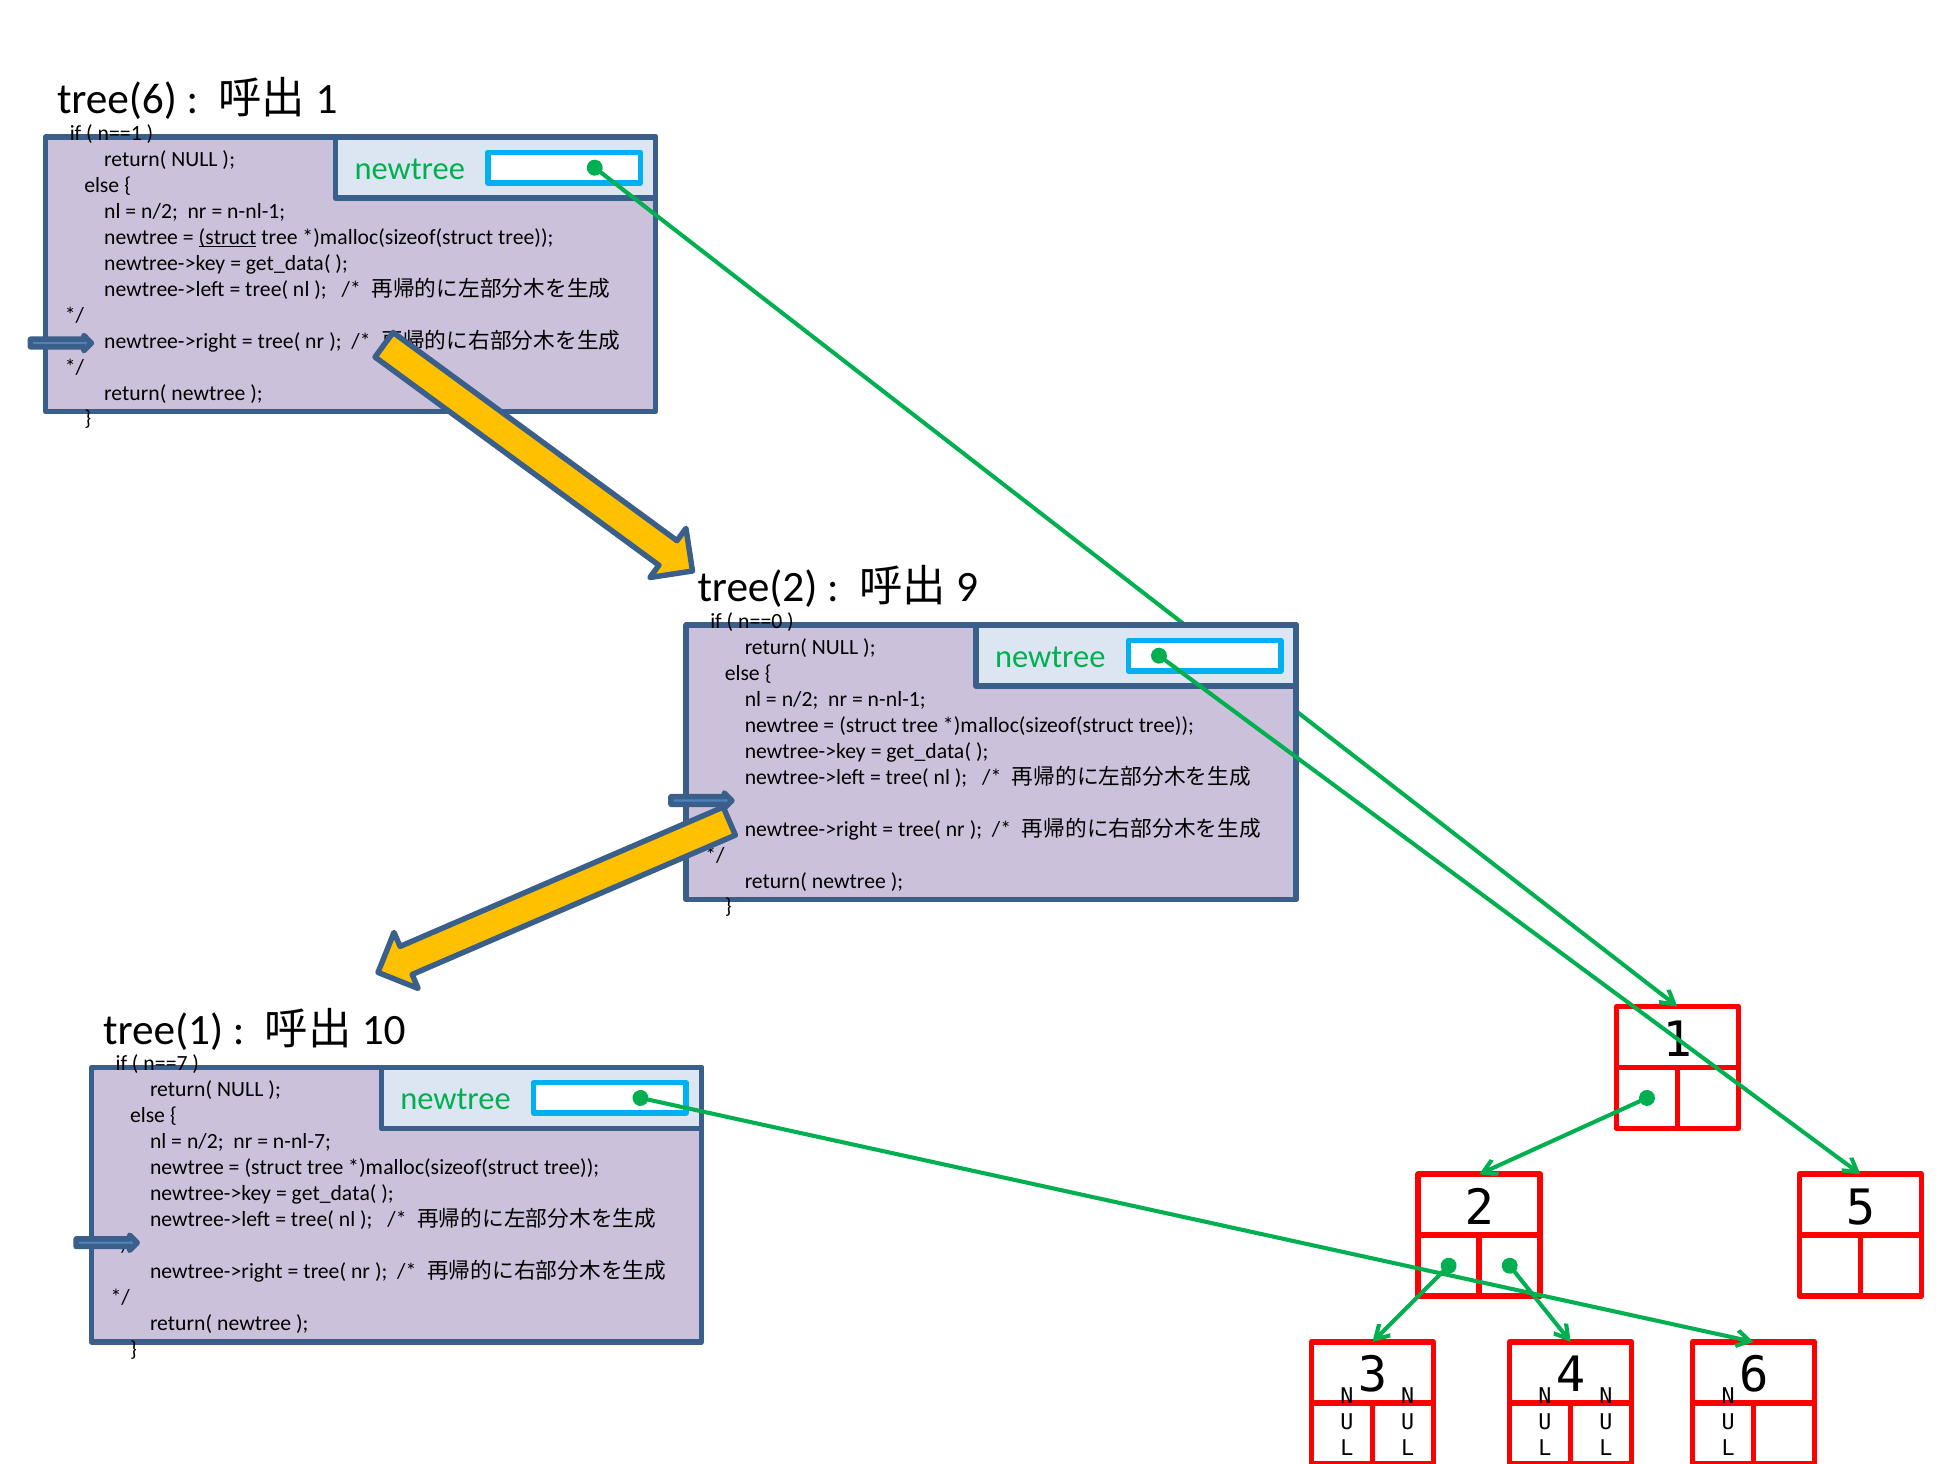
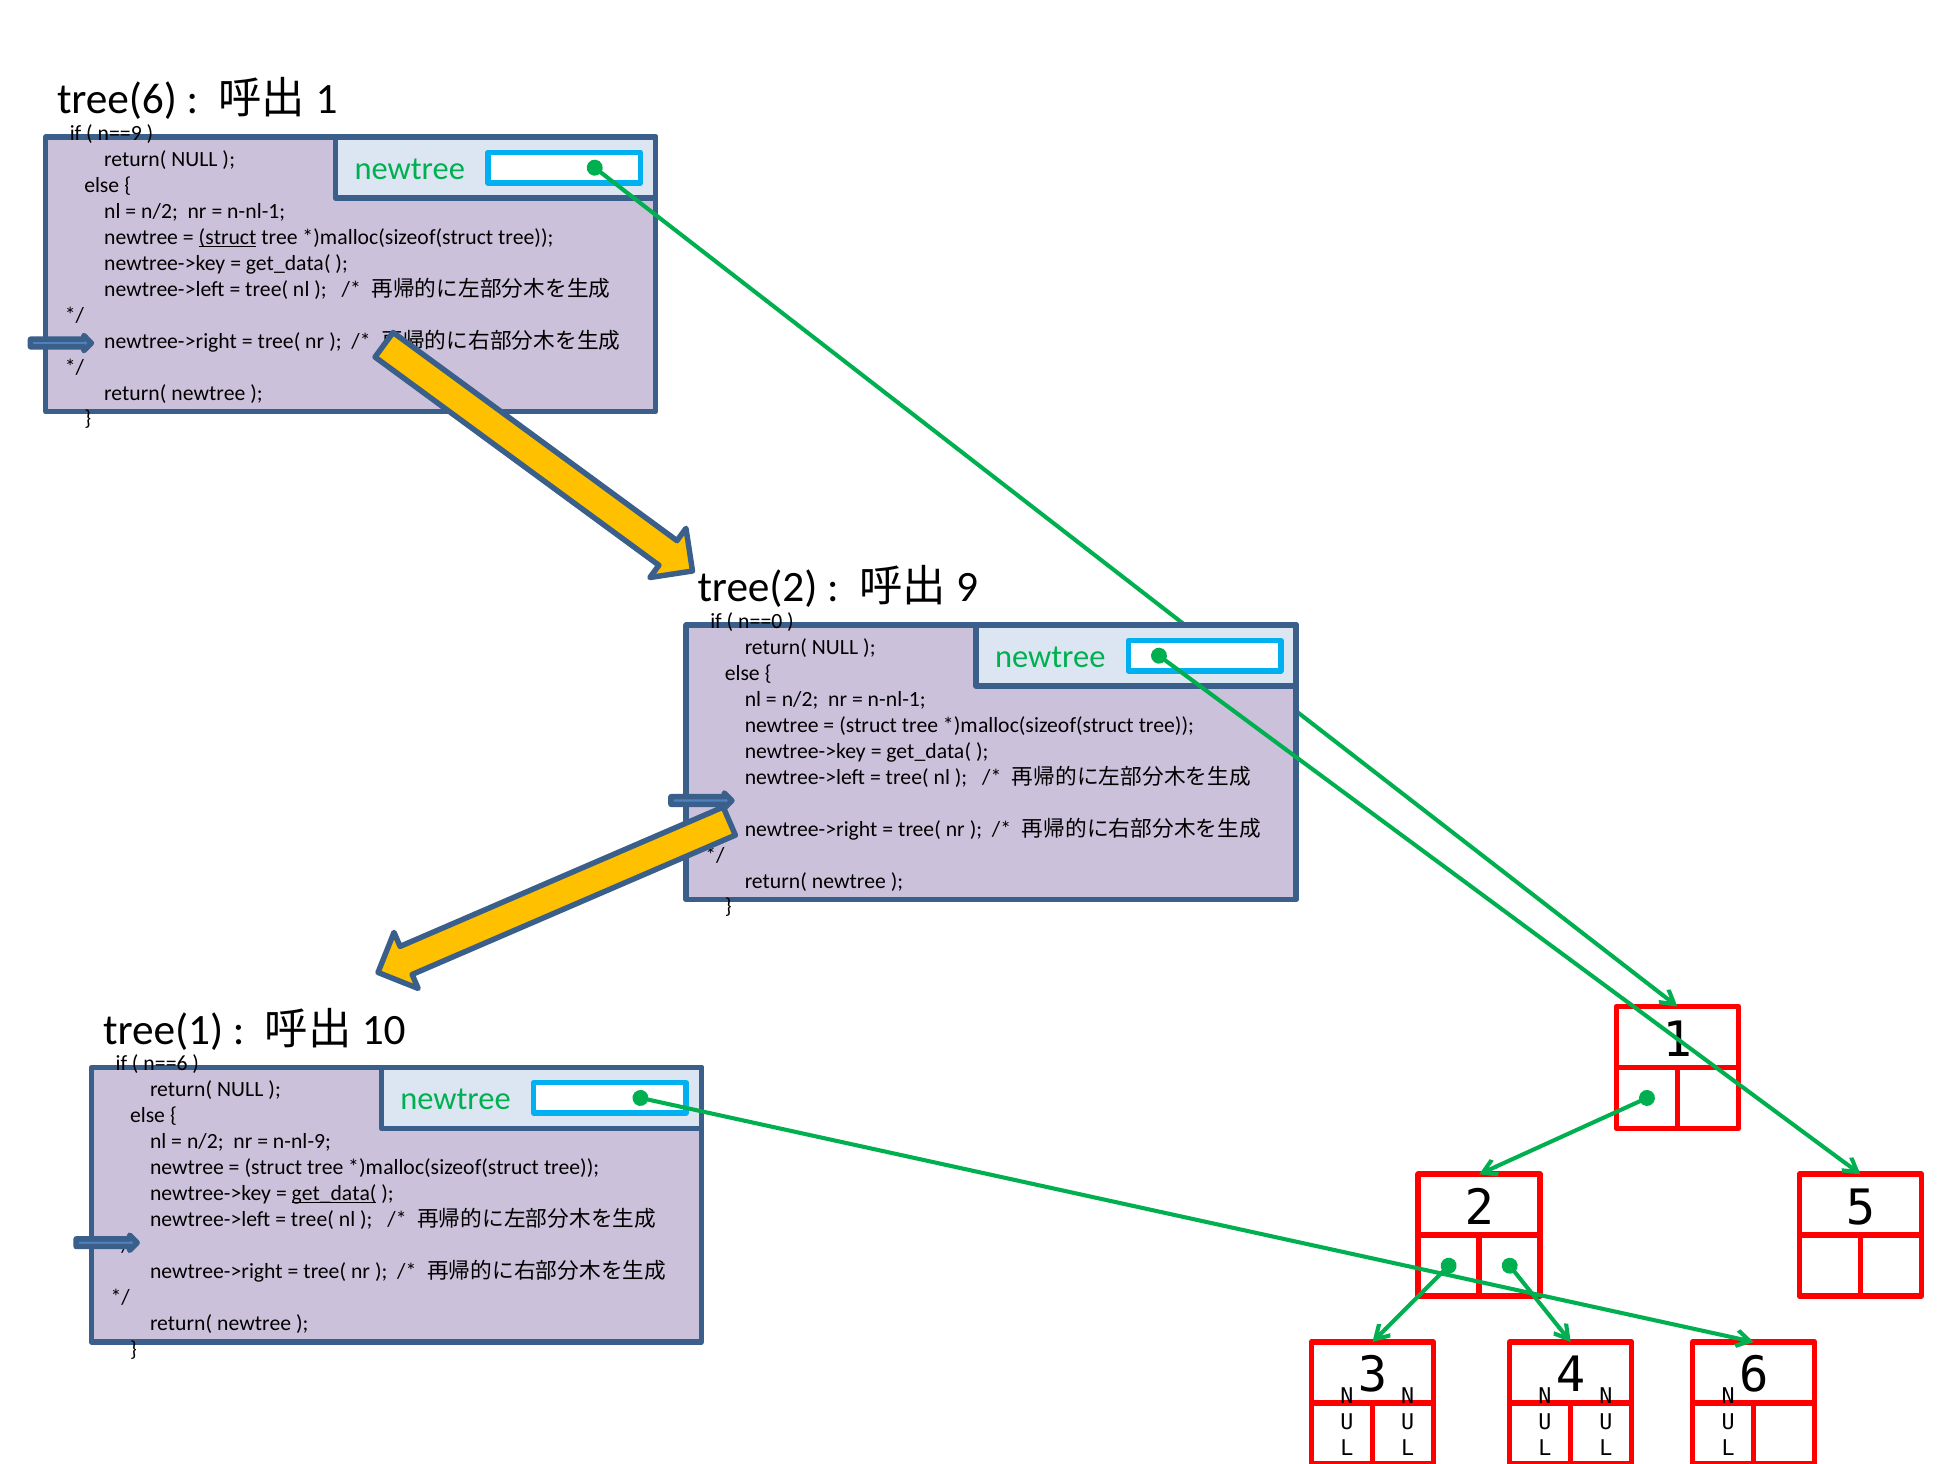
n==1: n==1 -> n==9 (120, 133)
n==7: n==7 -> n==6 (166, 1063)
n-nl-7: n-nl-7 -> n-nl-9 (302, 1141)
get_data( underline: none -> present (334, 1193)
